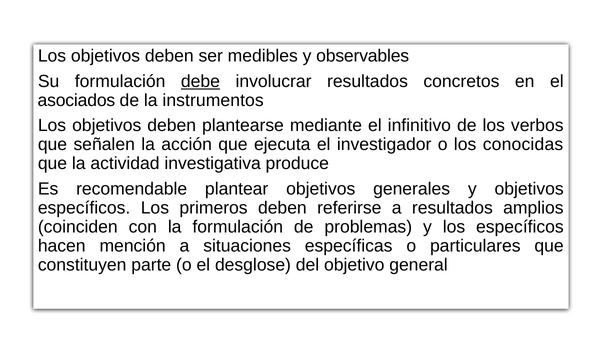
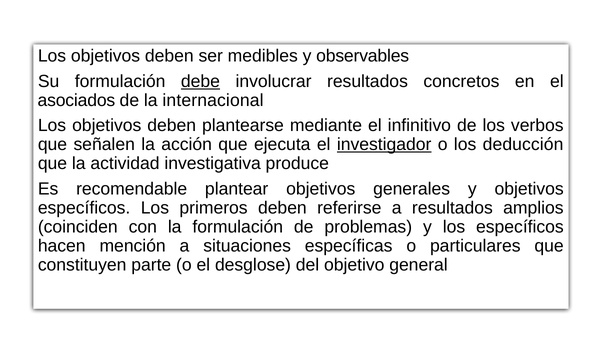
instrumentos: instrumentos -> internacional (213, 100)
investigador underline: none -> present (384, 144)
conocidas: conocidas -> deducción (523, 144)
